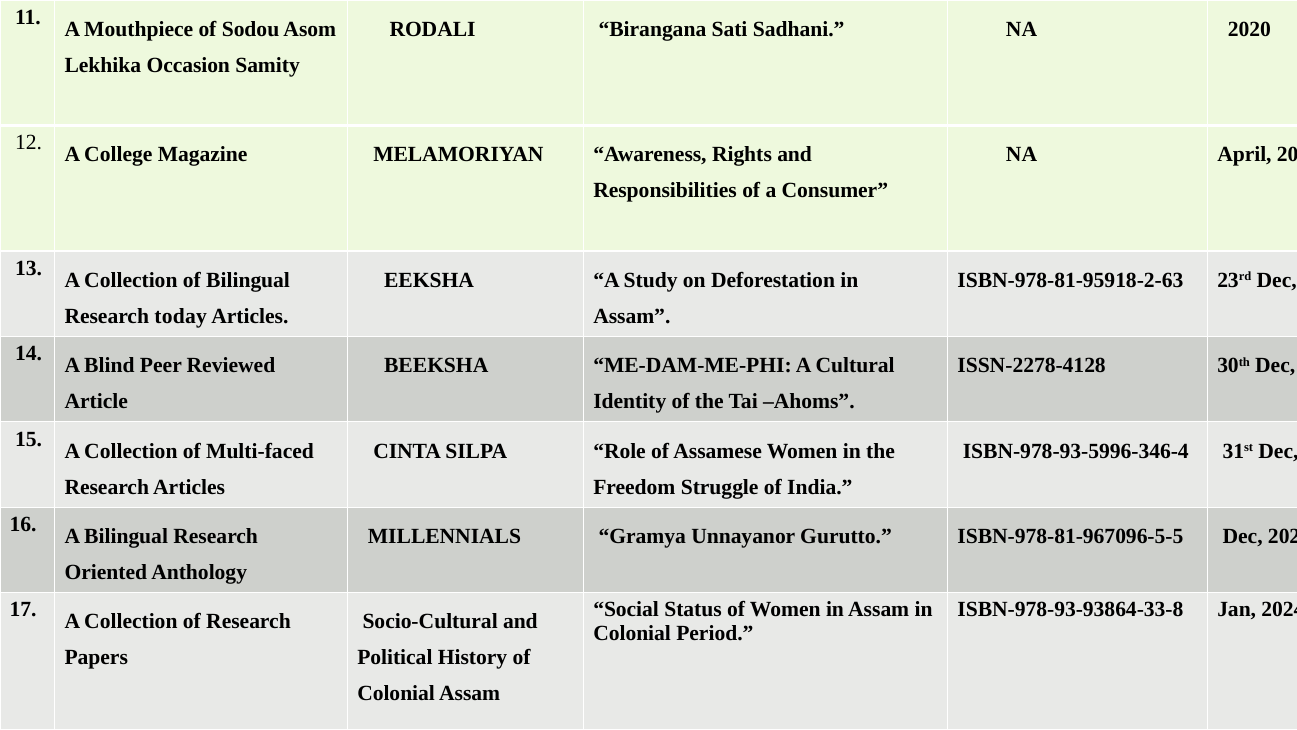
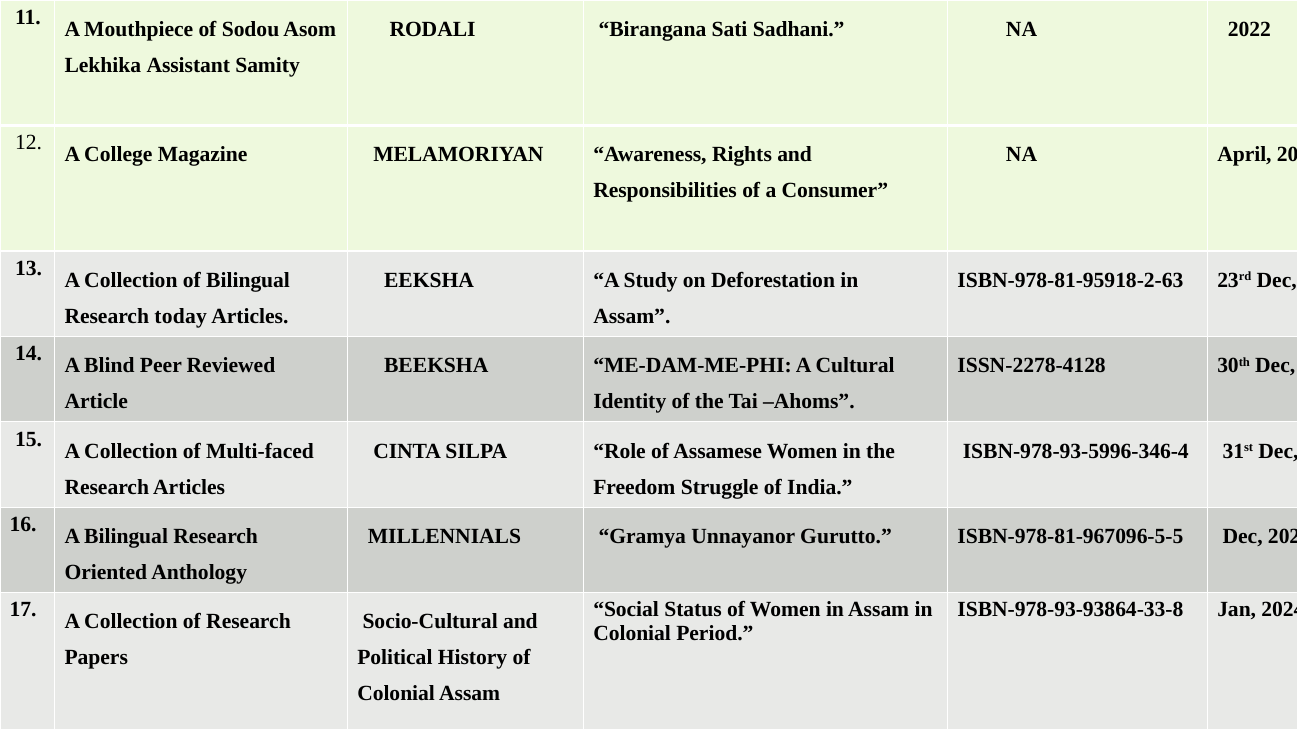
2020: 2020 -> 2022 (1249, 29)
Occasion: Occasion -> Assistant (188, 65)
